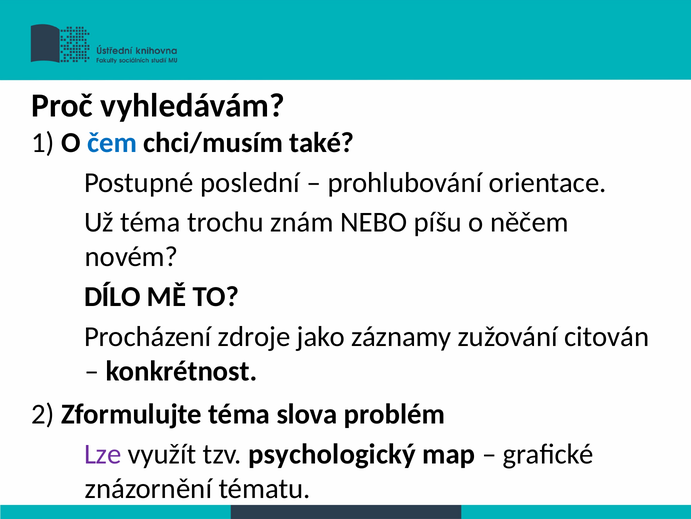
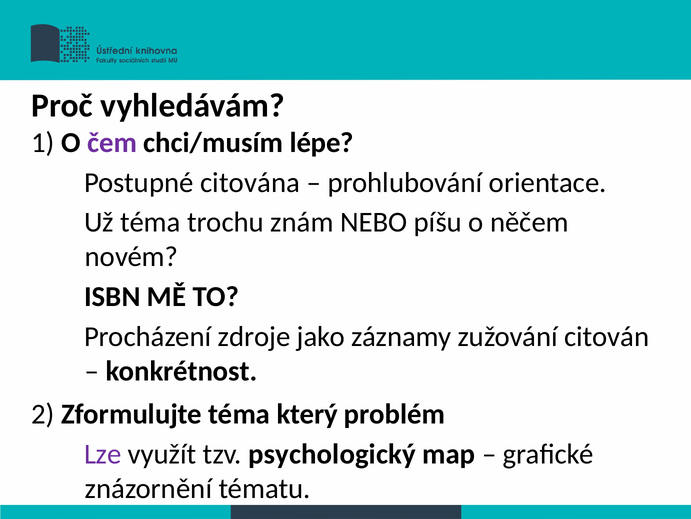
čem colour: blue -> purple (112, 143)
také: také -> lépe (322, 143)
poslední: poslední -> citována (250, 182)
DÍLO: DÍLO -> ISBN (112, 296)
slova: slova -> který (307, 414)
